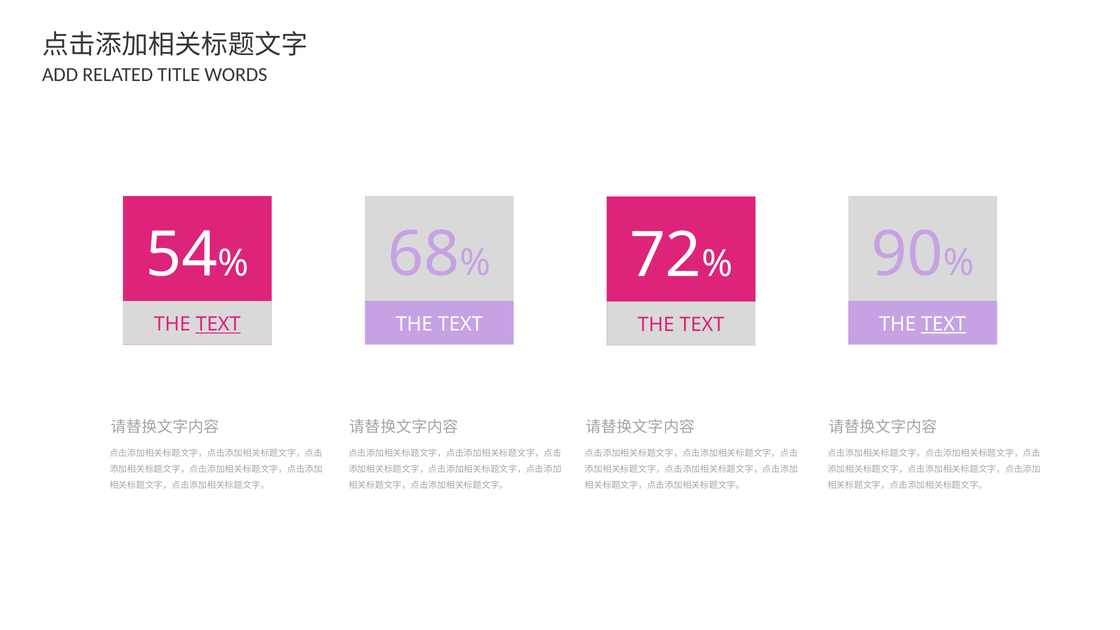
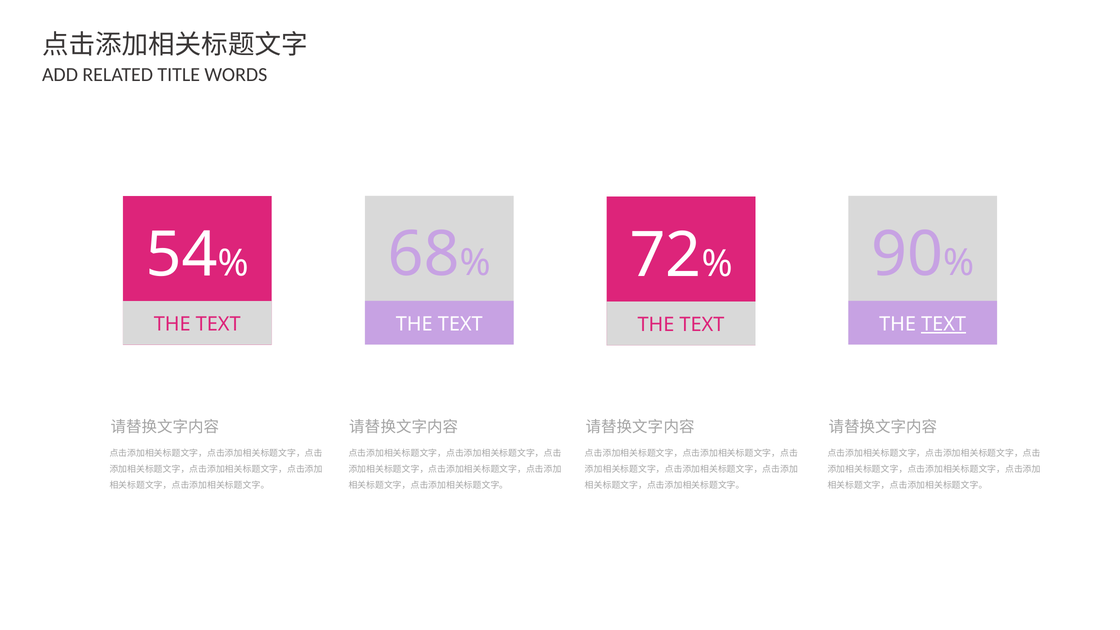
TEXT underline: present -> none (218, 324)
